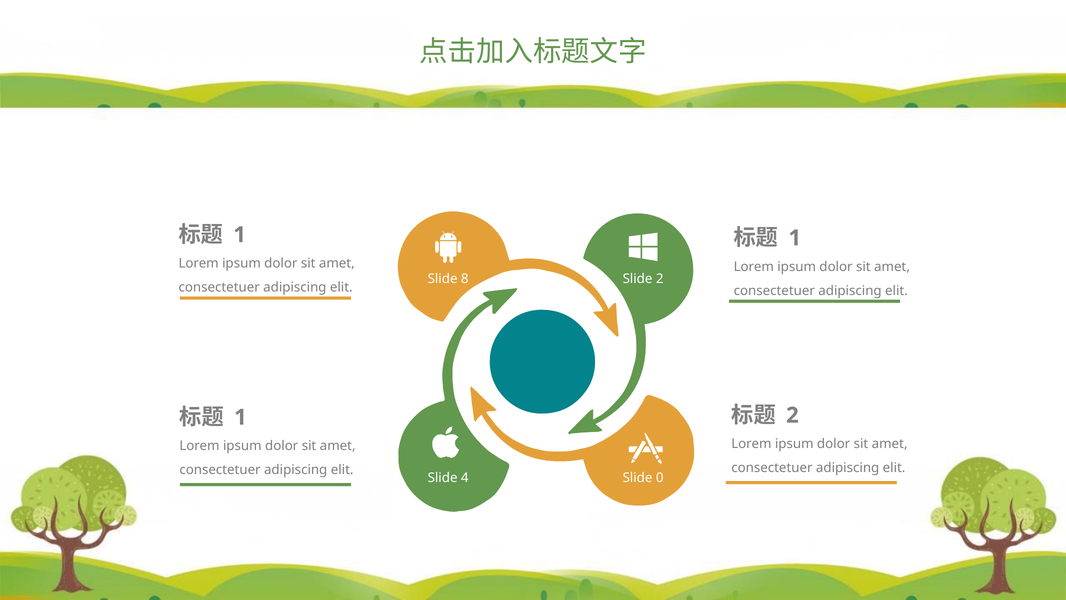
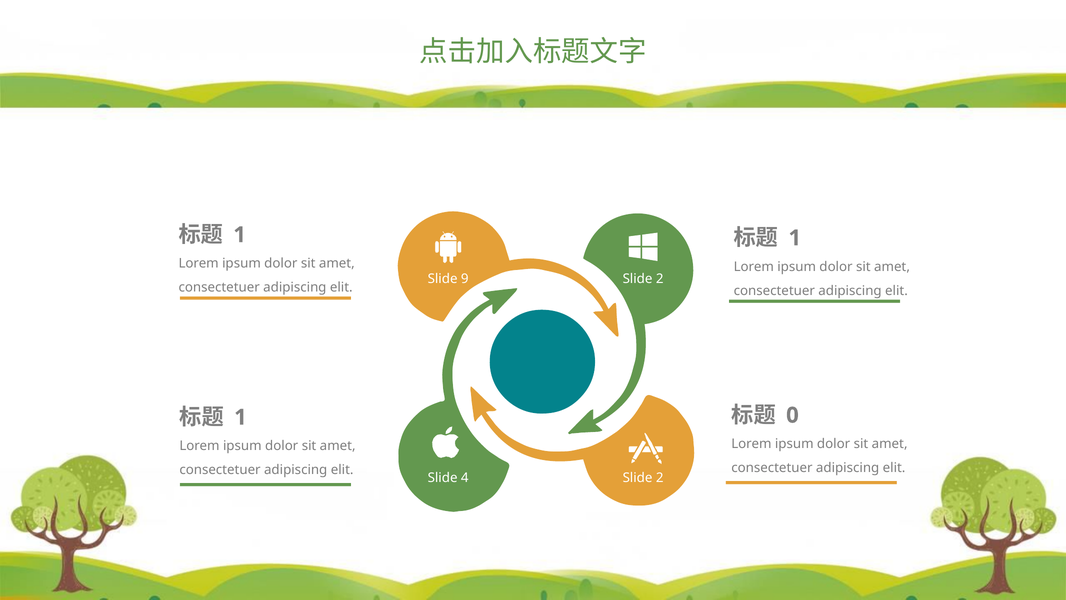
8: 8 -> 9 (465, 279)
2: 2 -> 0 (792, 415)
4 Slide 0: 0 -> 2 (660, 478)
